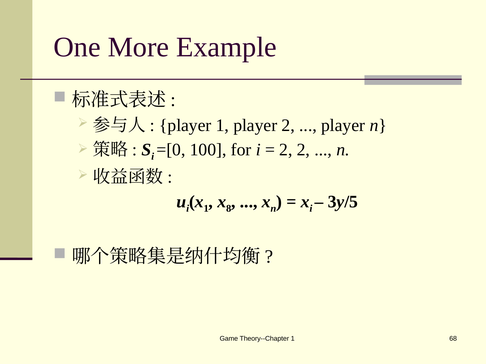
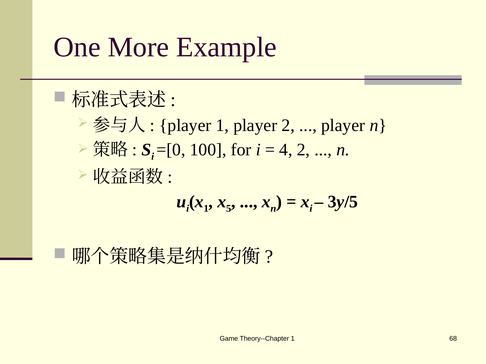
2: 2 -> 4 (286, 150)
8: 8 -> 5 (229, 209)
